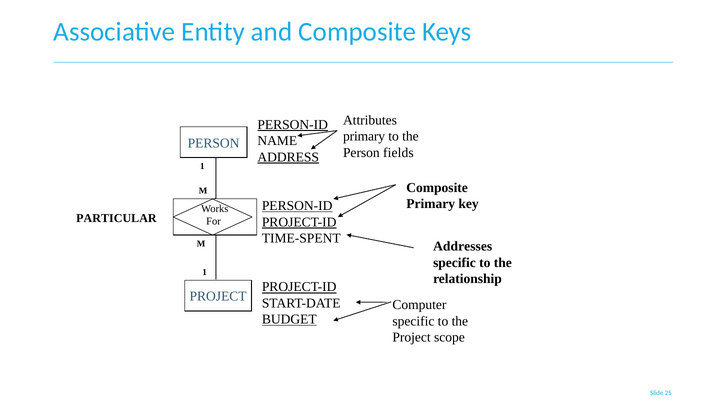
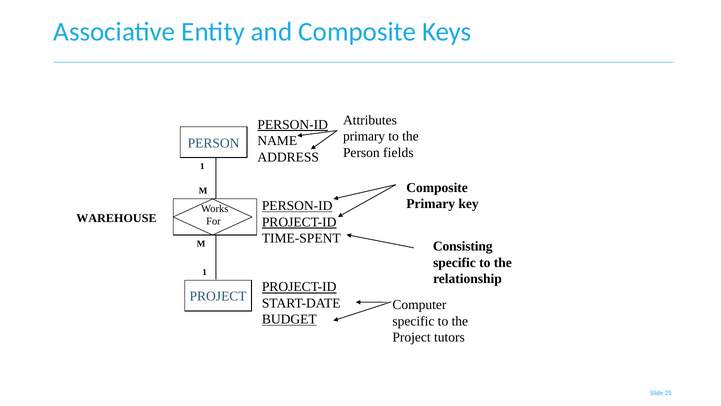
ADDRESS underline: present -> none (288, 157)
PARTICULAR: PARTICULAR -> WAREHOUSE (116, 218)
Addresses: Addresses -> Consisting (463, 246)
scope: scope -> tutors (449, 337)
